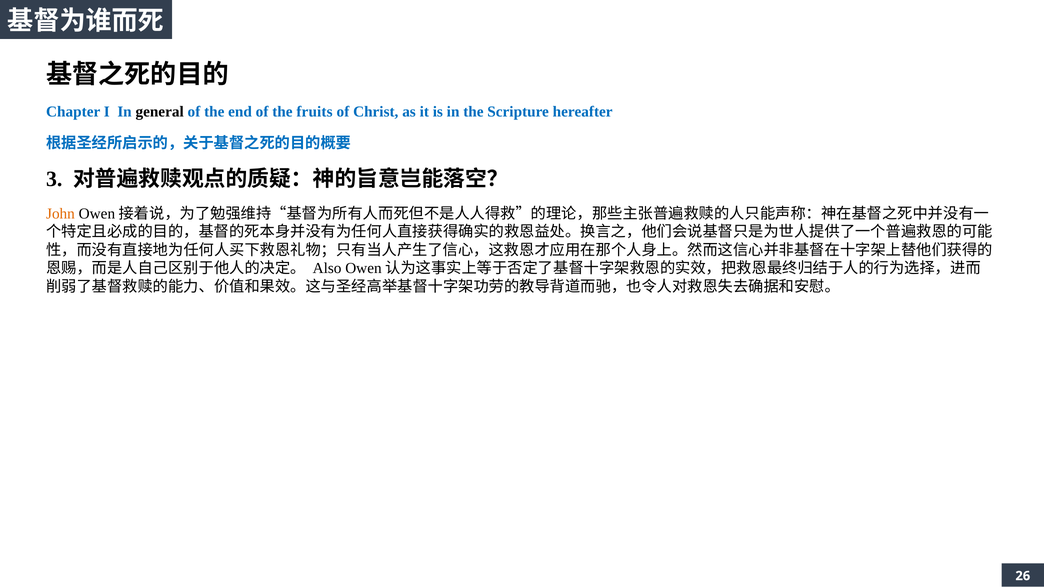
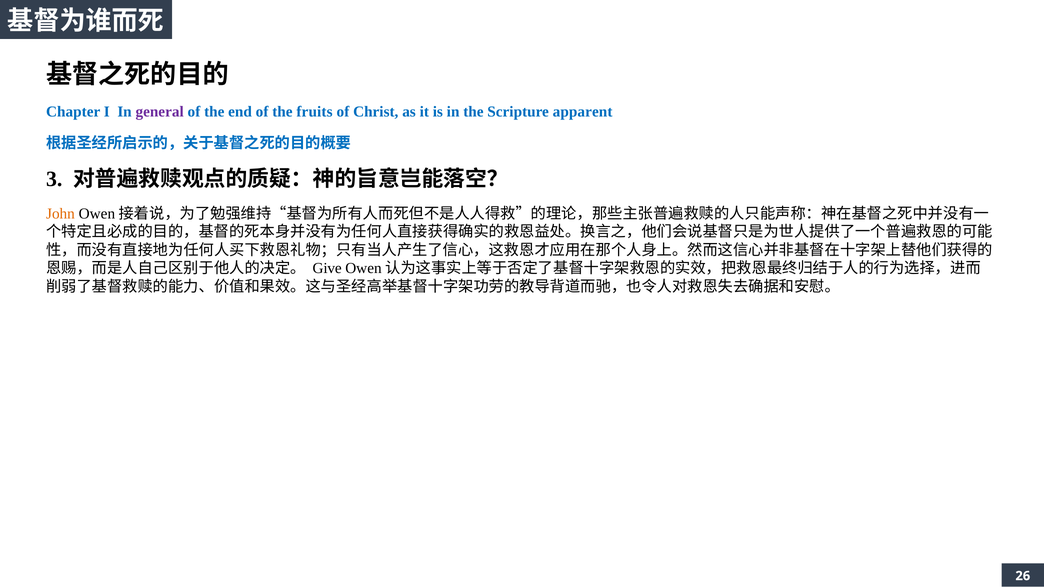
general colour: black -> purple (160, 112)
hereafter: hereafter -> apparent (583, 112)
Also: Also -> Give (327, 269)
